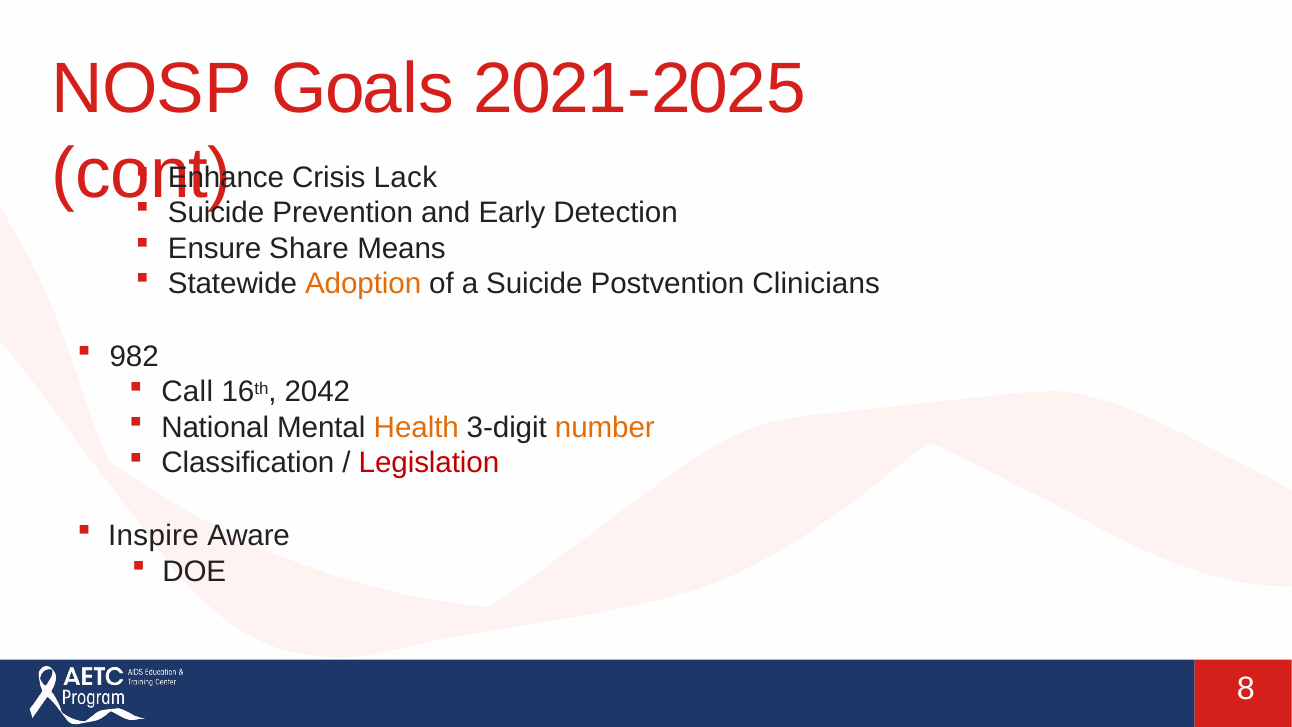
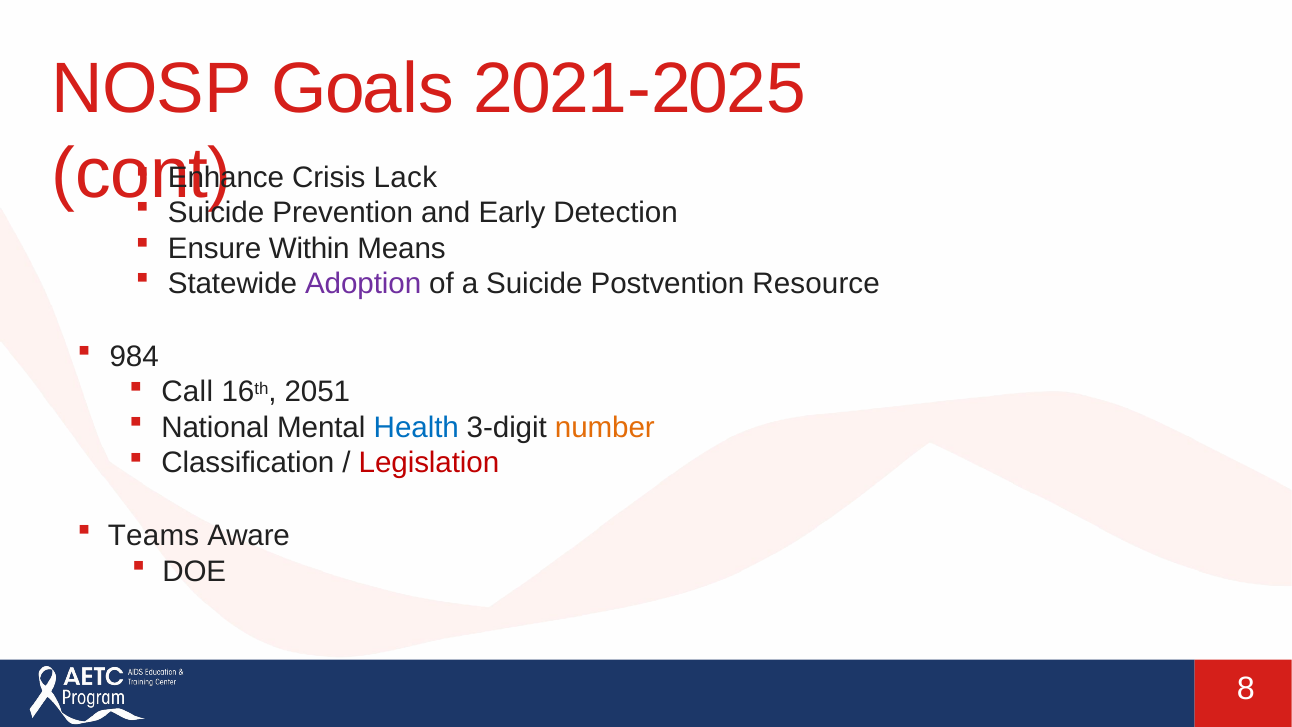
Share: Share -> Within (309, 248)
Adoption colour: orange -> purple (363, 284)
Clinicians: Clinicians -> Resource (816, 284)
982: 982 -> 984 (134, 357)
2042: 2042 -> 2051 (317, 392)
Health colour: orange -> blue (416, 428)
Inspire: Inspire -> Teams (154, 536)
